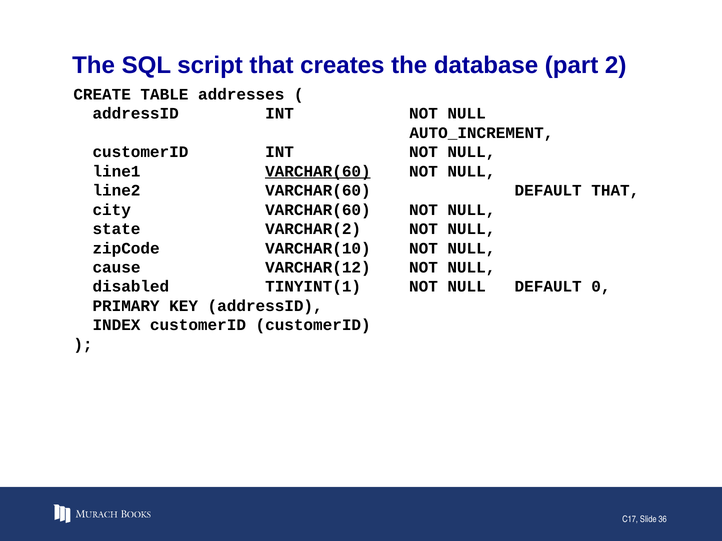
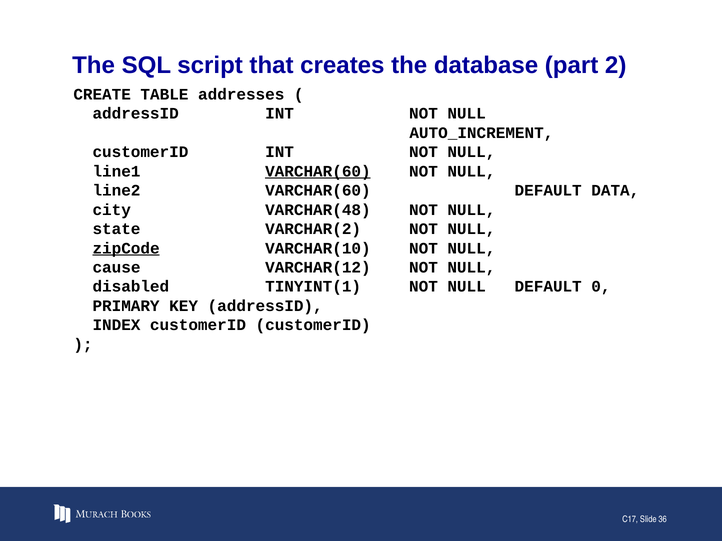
DEFAULT THAT: THAT -> DATA (615, 191)
city VARCHAR(60: VARCHAR(60 -> VARCHAR(48 (318, 210)
zipCode underline: none -> present (126, 248)
